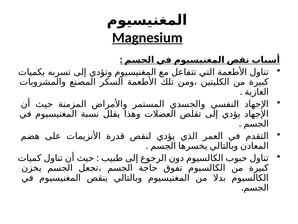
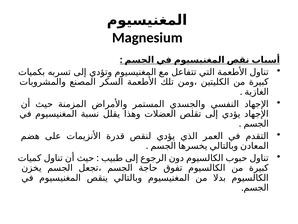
Magnesium underline: present -> none (147, 38)
